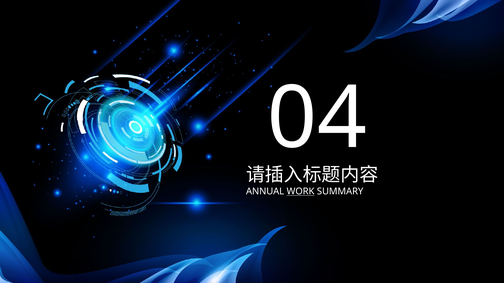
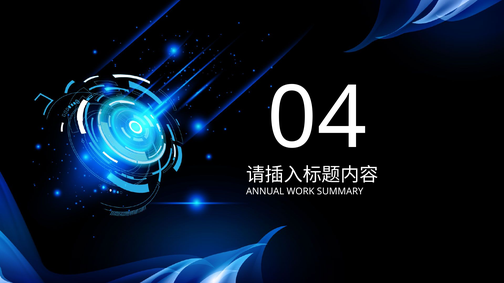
WORK underline: present -> none (301, 192)
